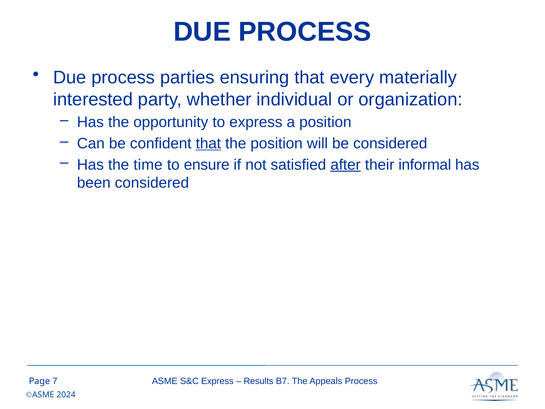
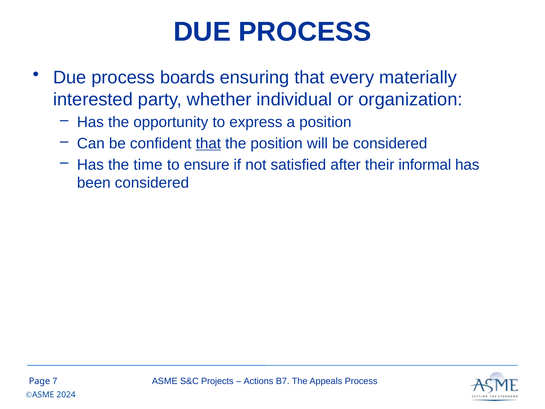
parties: parties -> boards (187, 78)
after underline: present -> none (346, 165)
S&C Express: Express -> Projects (217, 381)
Results: Results -> Actions (258, 381)
